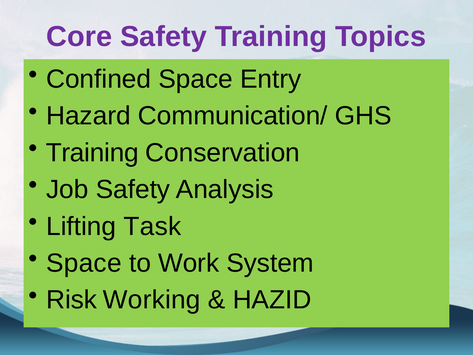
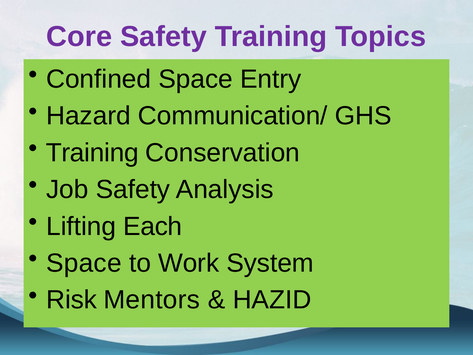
Task: Task -> Each (153, 226)
Working: Working -> Mentors (152, 300)
